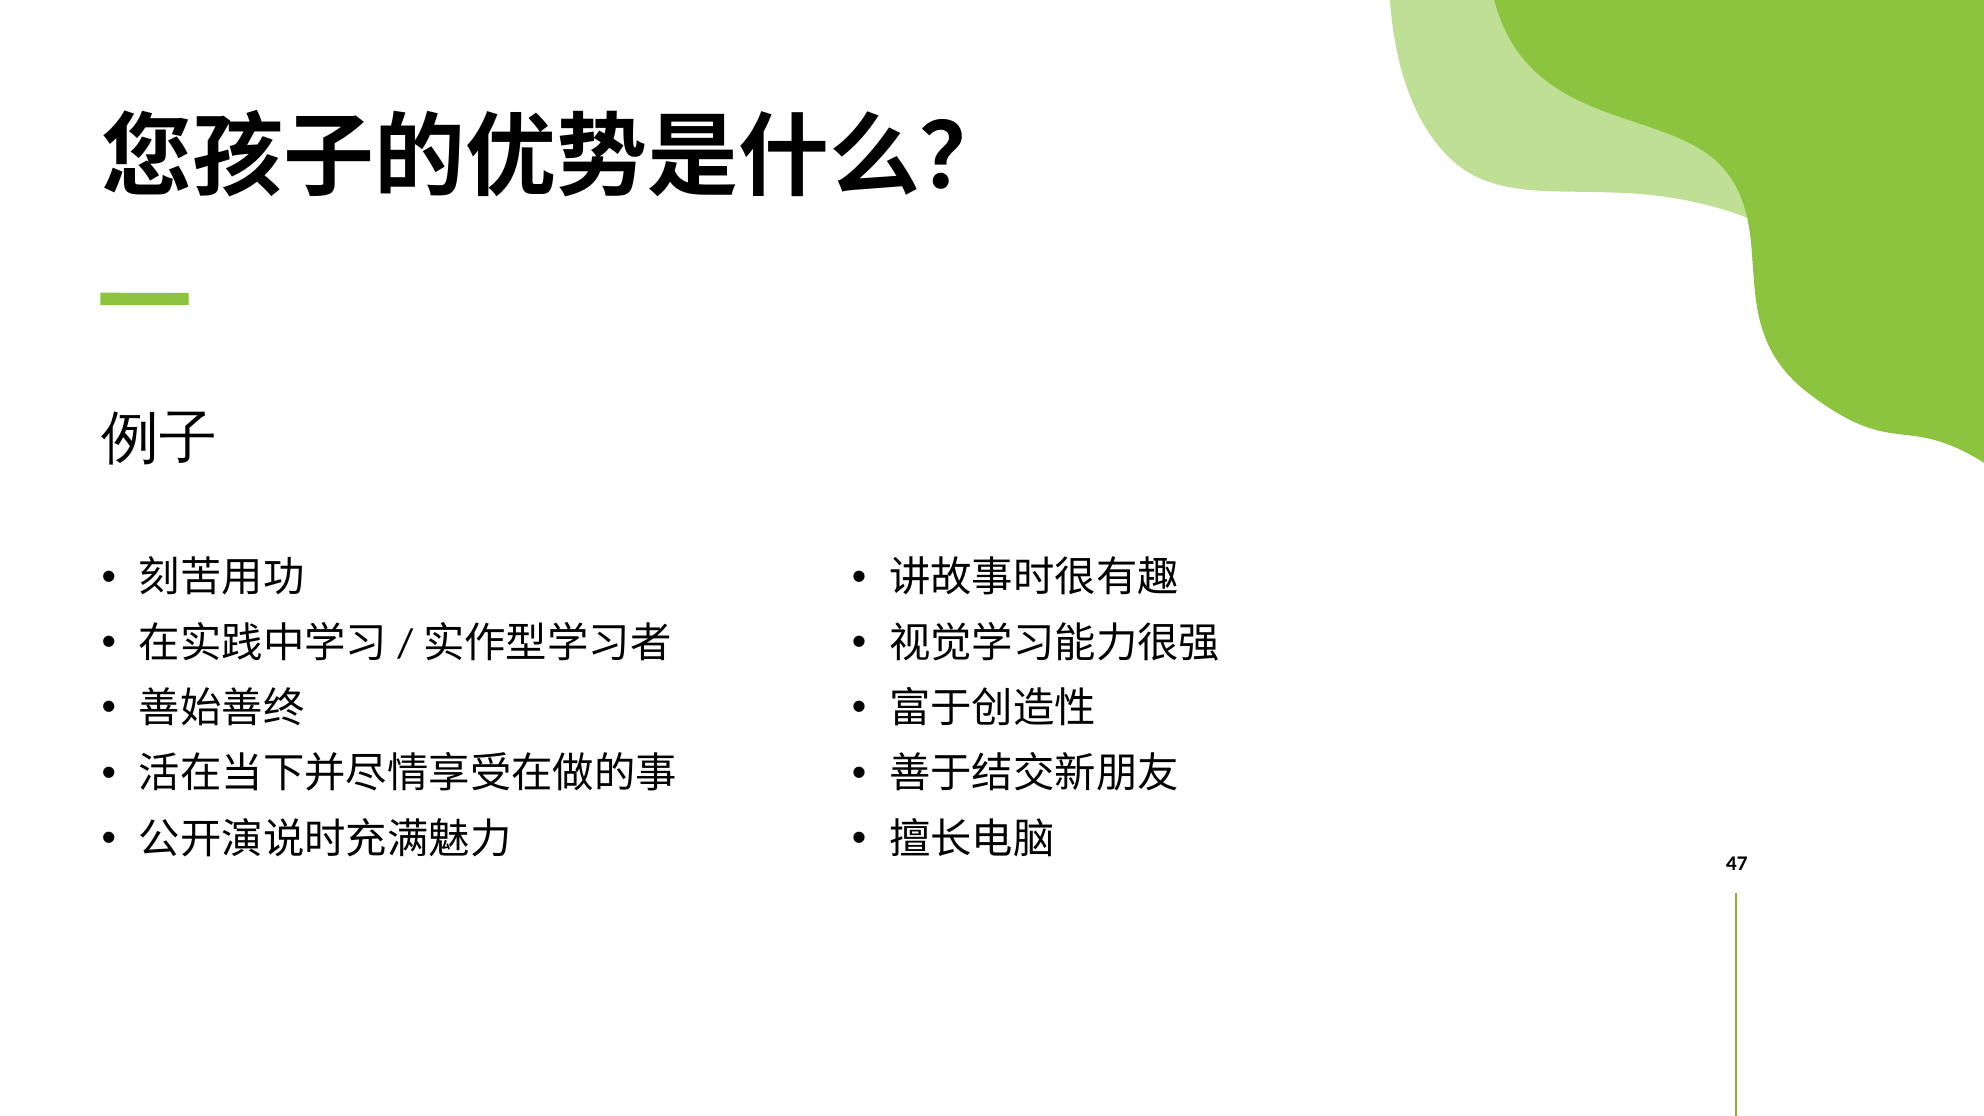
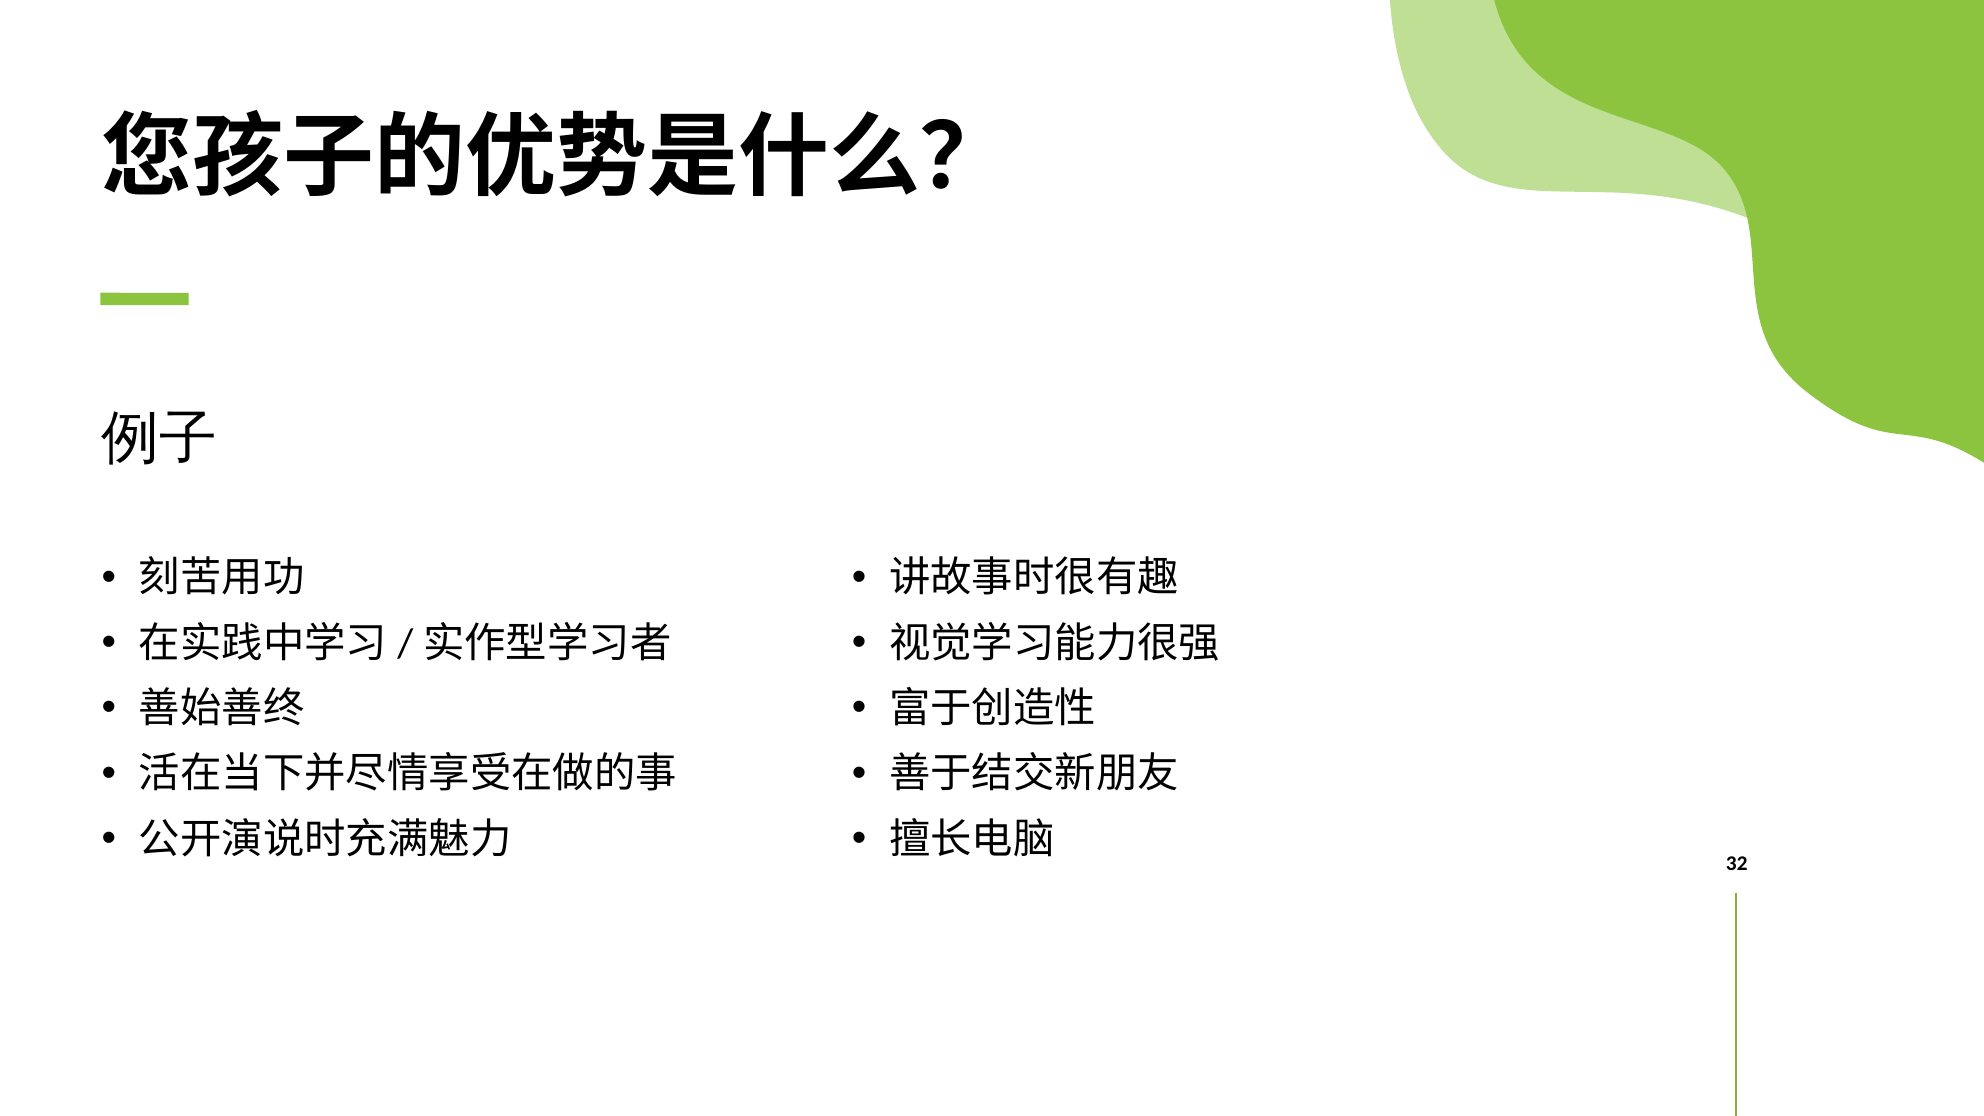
47: 47 -> 32 (1737, 864)
